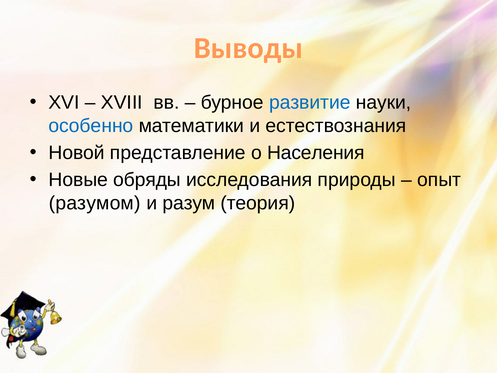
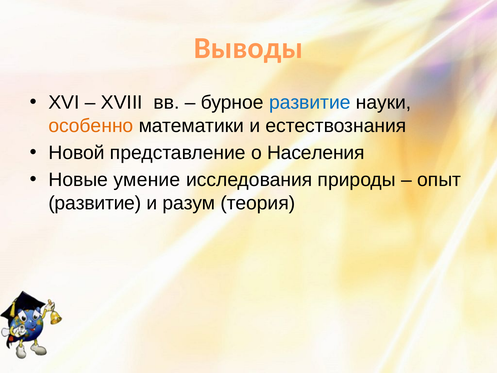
особенно colour: blue -> orange (91, 126)
обряды: обряды -> умение (147, 180)
разумом: разумом -> развитие (95, 203)
